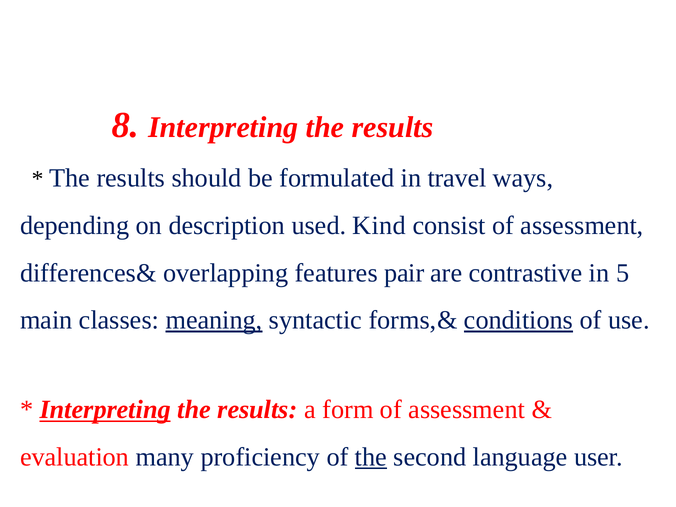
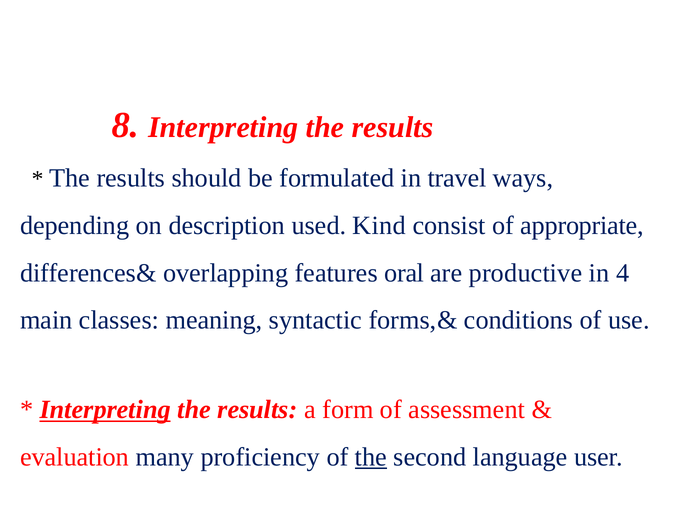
consist of assessment: assessment -> appropriate (582, 226)
pair: pair -> oral (404, 273)
contrastive: contrastive -> productive (526, 273)
5: 5 -> 4 (623, 273)
meaning underline: present -> none (214, 320)
conditions underline: present -> none (519, 320)
